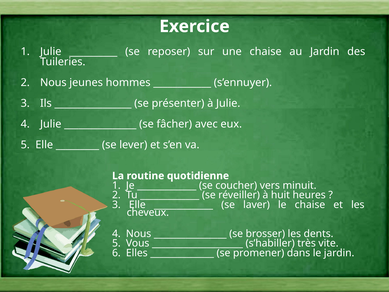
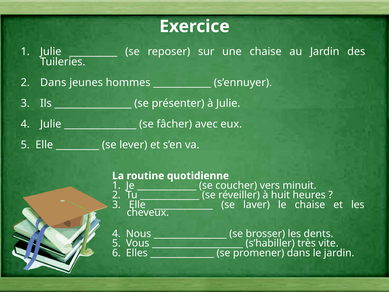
2 Nous: Nous -> Dans (53, 83)
